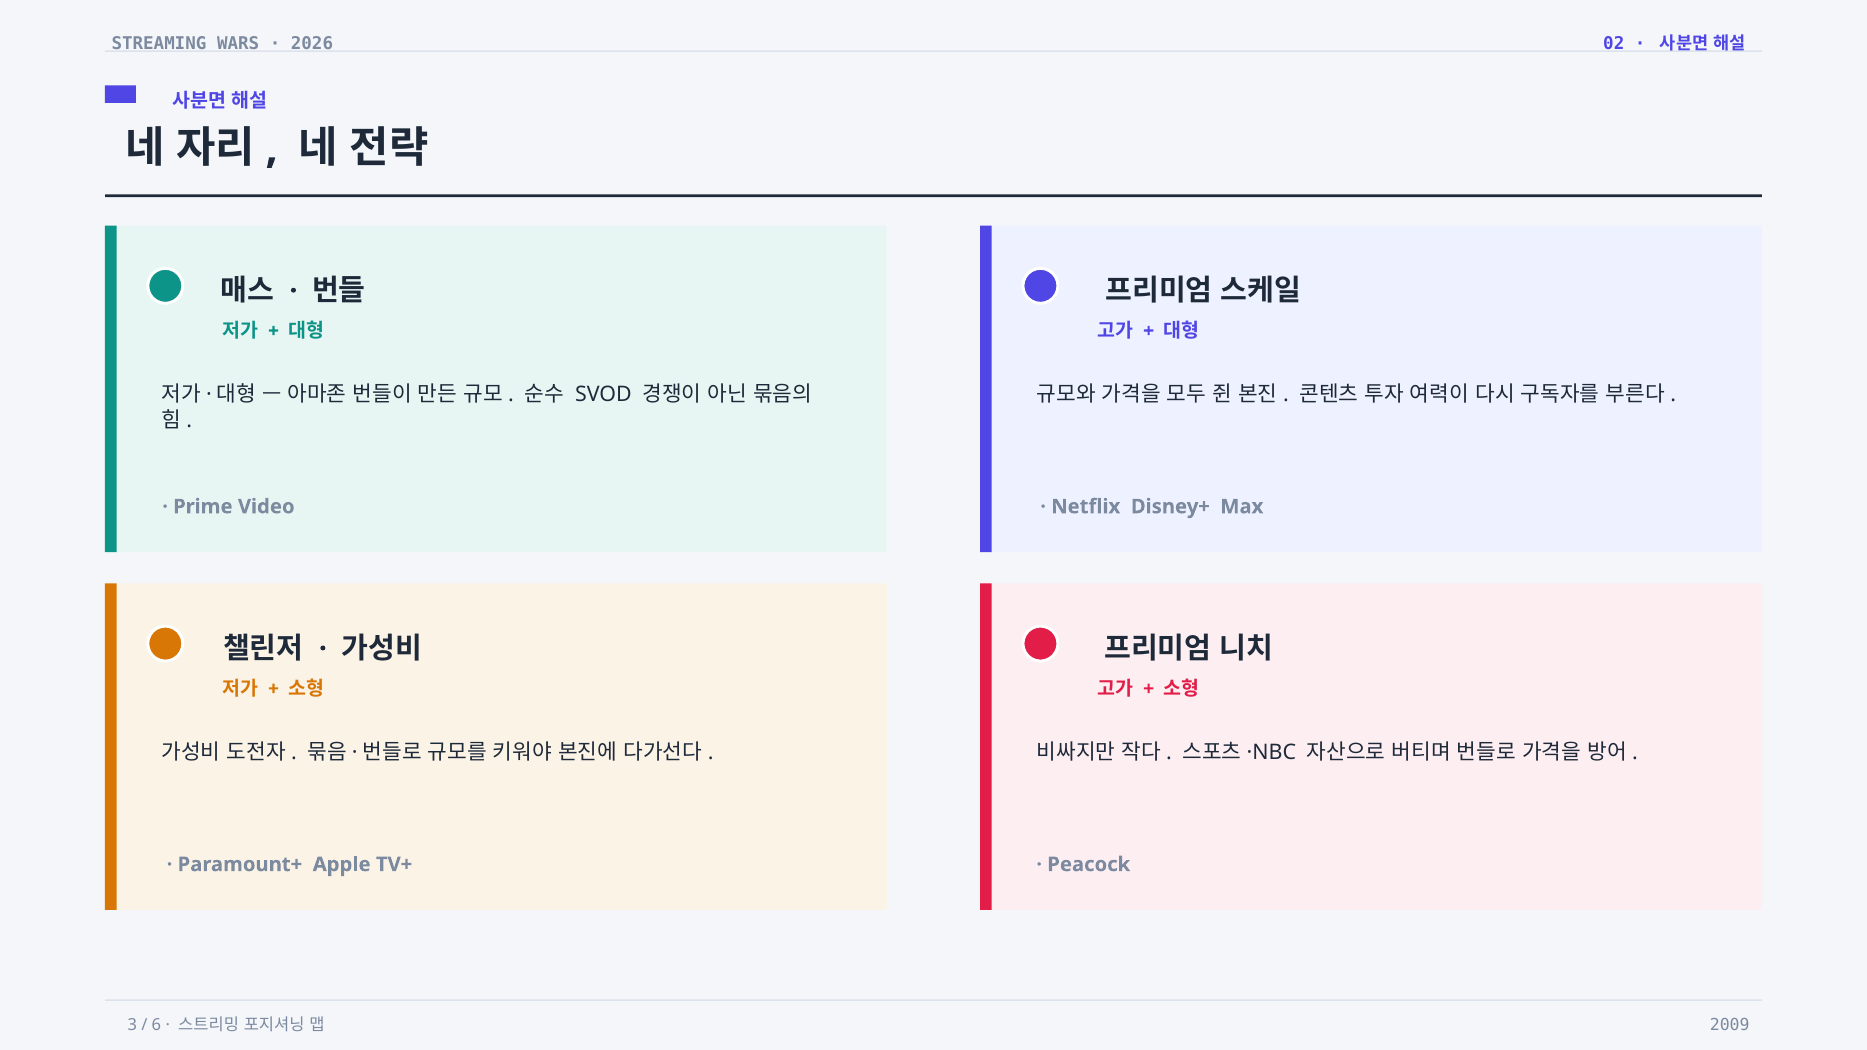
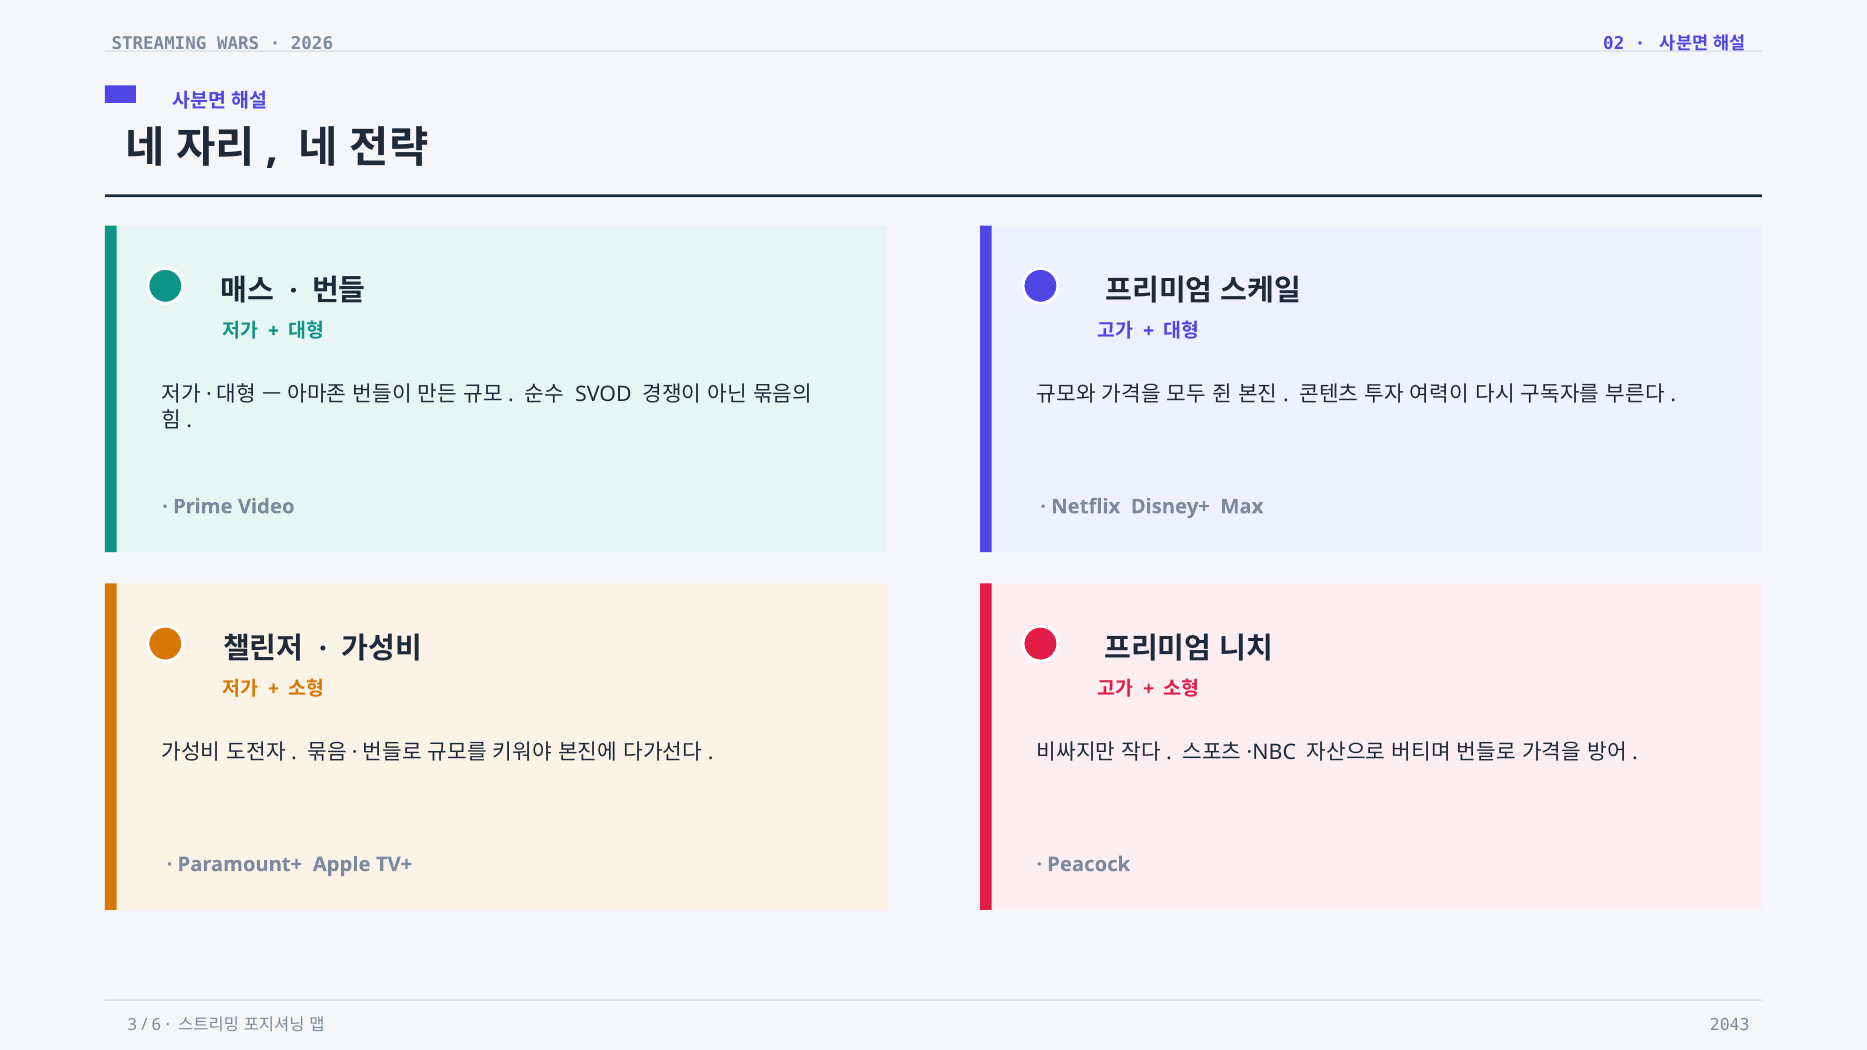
2009: 2009 -> 2043 (1730, 1025)
